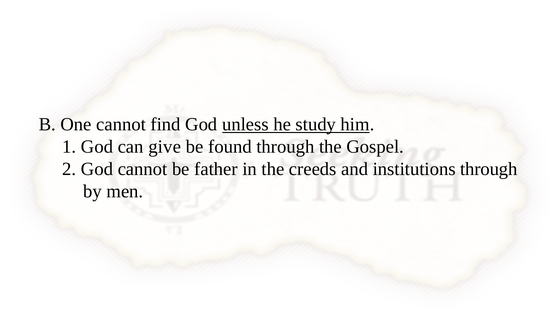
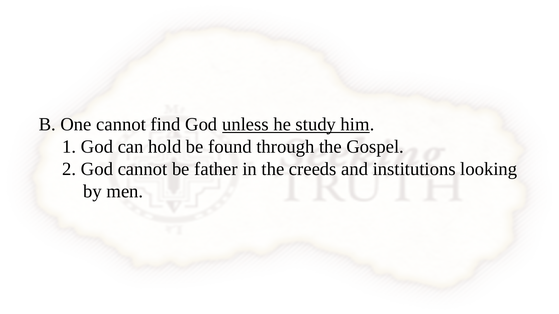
give: give -> hold (165, 147)
institutions through: through -> looking (489, 169)
